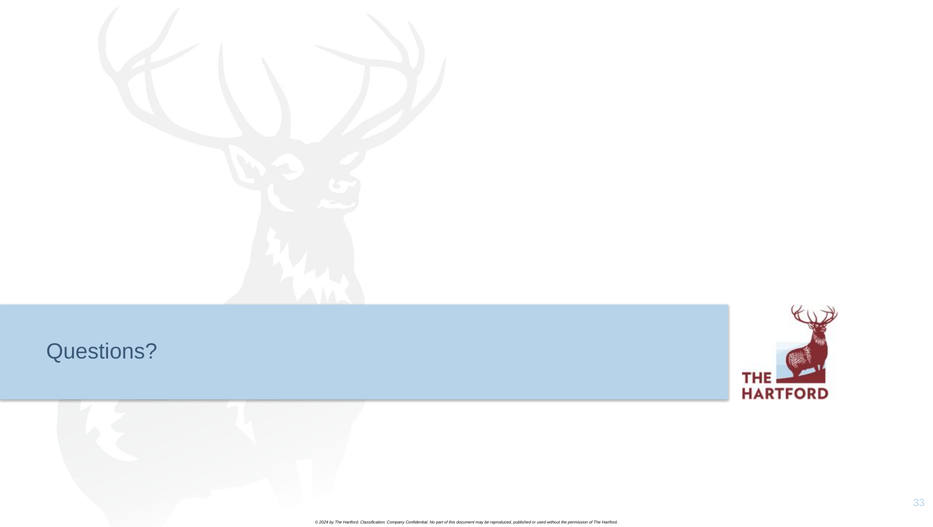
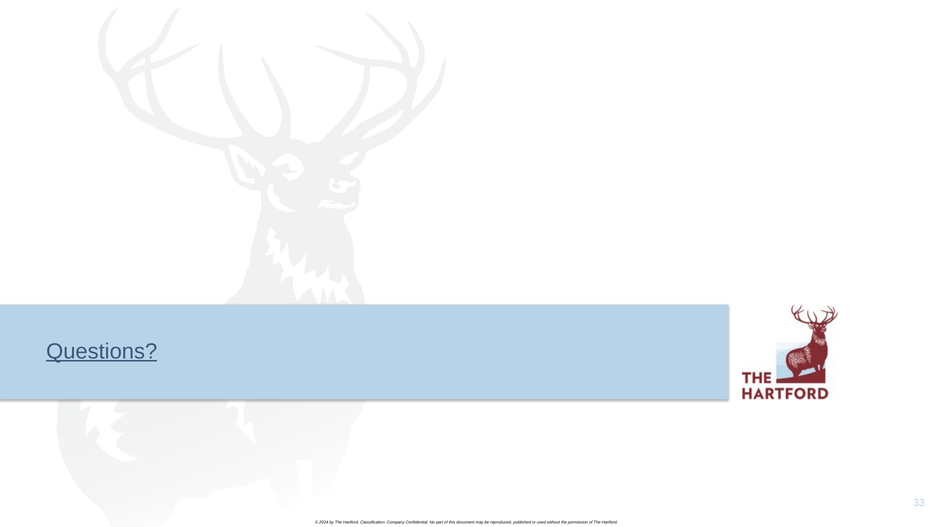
Questions underline: none -> present (102, 351)
